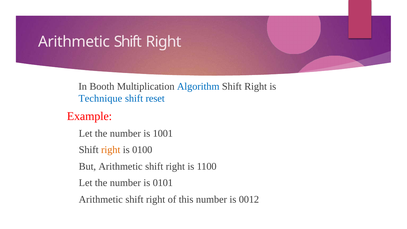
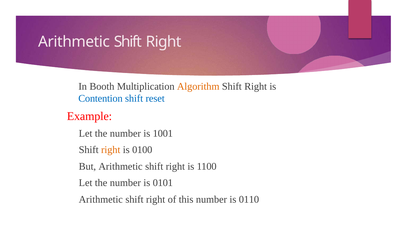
Algorithm colour: blue -> orange (198, 86)
Technique: Technique -> Contention (100, 99)
0012: 0012 -> 0110 (249, 199)
